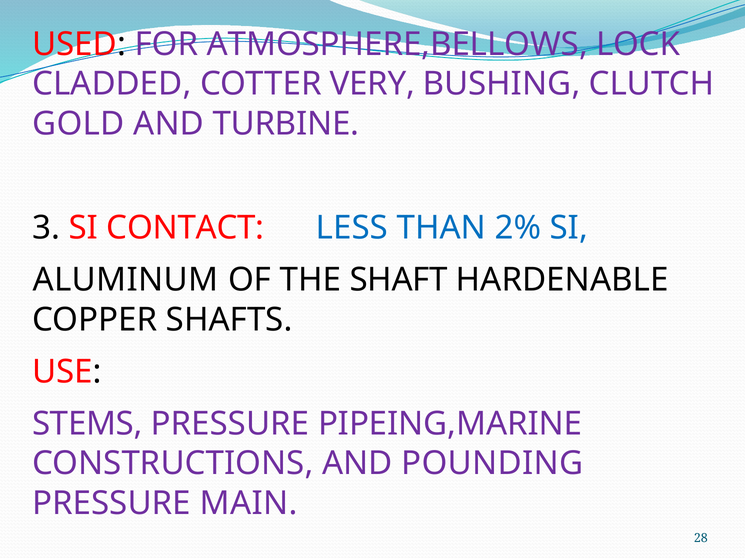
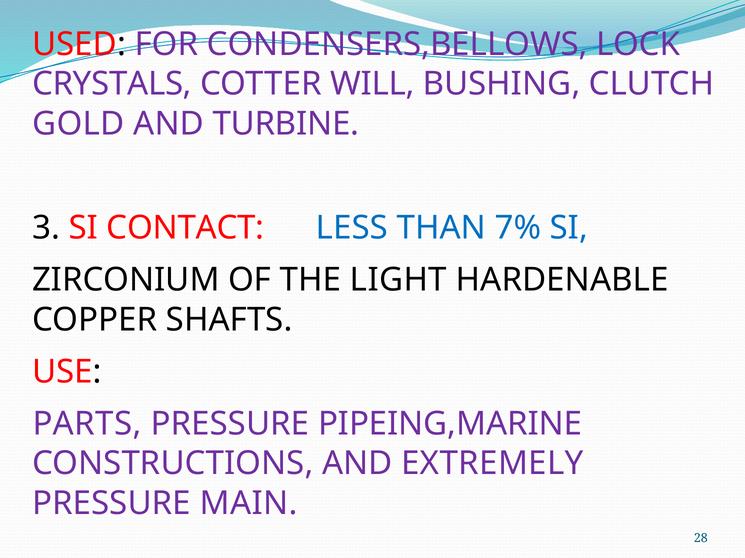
ATMOSPHERE,BELLOWS: ATMOSPHERE,BELLOWS -> CONDENSERS,BELLOWS (397, 44)
CLADDED: CLADDED -> CRYSTALS (112, 84)
VERY: VERY -> WILL (372, 84)
2%: 2% -> 7% (518, 228)
ALUMINUM: ALUMINUM -> ZIRCONIUM (126, 280)
SHAFT: SHAFT -> LIGHT (398, 280)
STEMS: STEMS -> PARTS (87, 424)
POUNDING: POUNDING -> EXTREMELY (492, 464)
